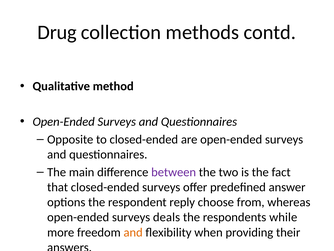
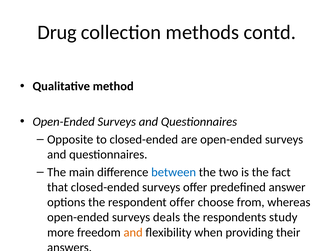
between colour: purple -> blue (174, 172)
respondent reply: reply -> offer (182, 202)
while: while -> study (283, 217)
